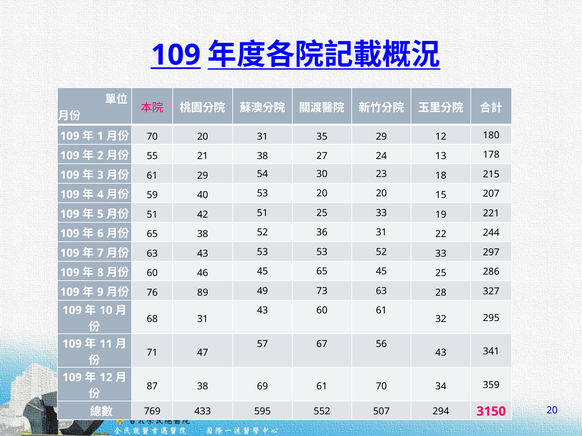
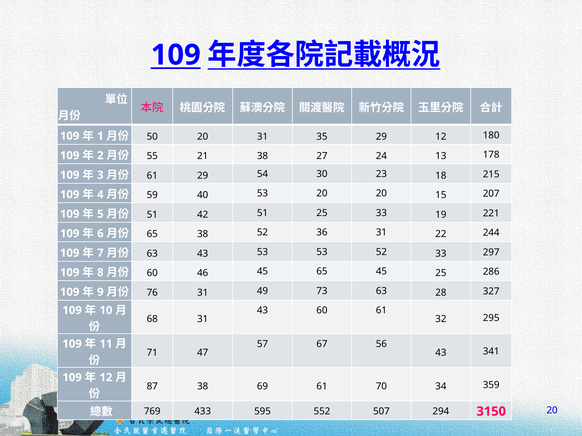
70: 70 -> 50 (152, 137)
76 89: 89 -> 31 (203, 293)
